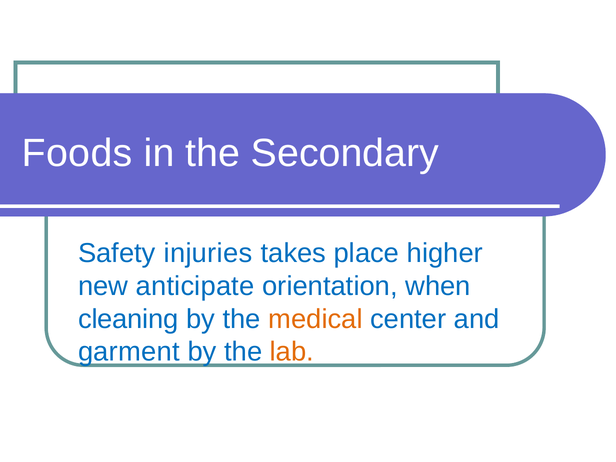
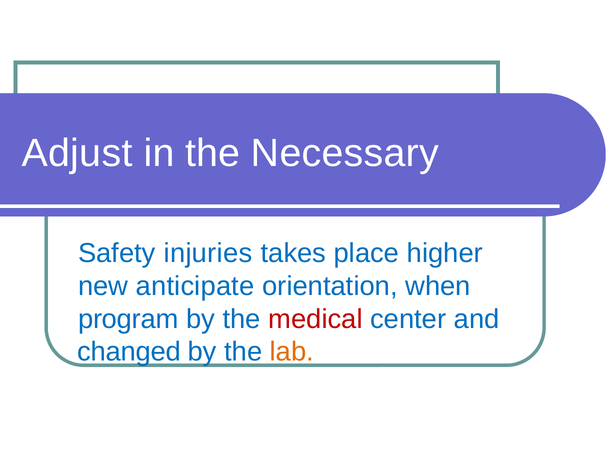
Foods: Foods -> Adjust (77, 153)
Secondary: Secondary -> Necessary (345, 153)
cleaning: cleaning -> program (128, 319)
medical colour: orange -> red (315, 319)
garment: garment -> changed (129, 352)
